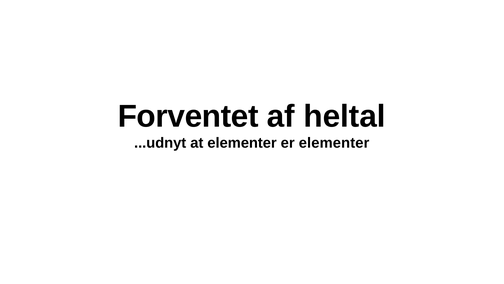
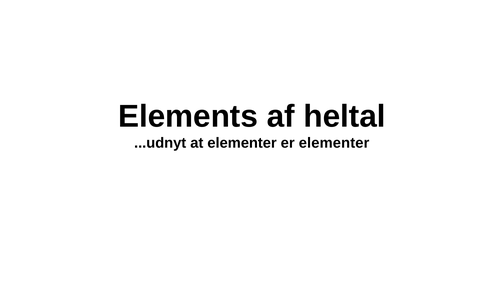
Forventet: Forventet -> Elements (188, 116)
